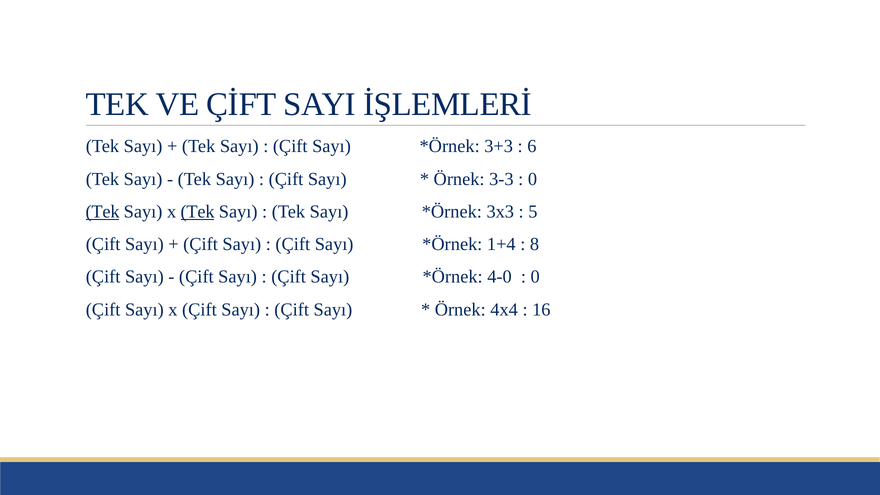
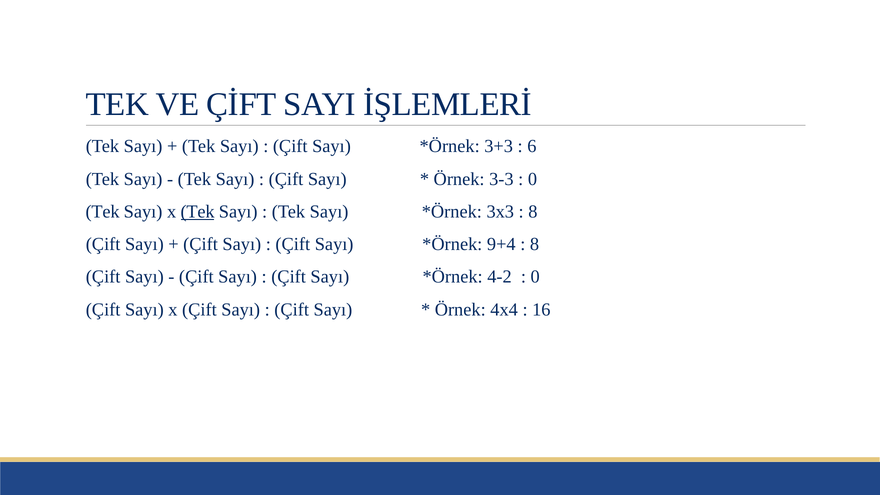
Tek underline: present -> none (103, 212)
5: 5 -> 8 (533, 212)
1+4: 1+4 -> 9+4 (501, 244)
4-0: 4-0 -> 4-2 (500, 277)
